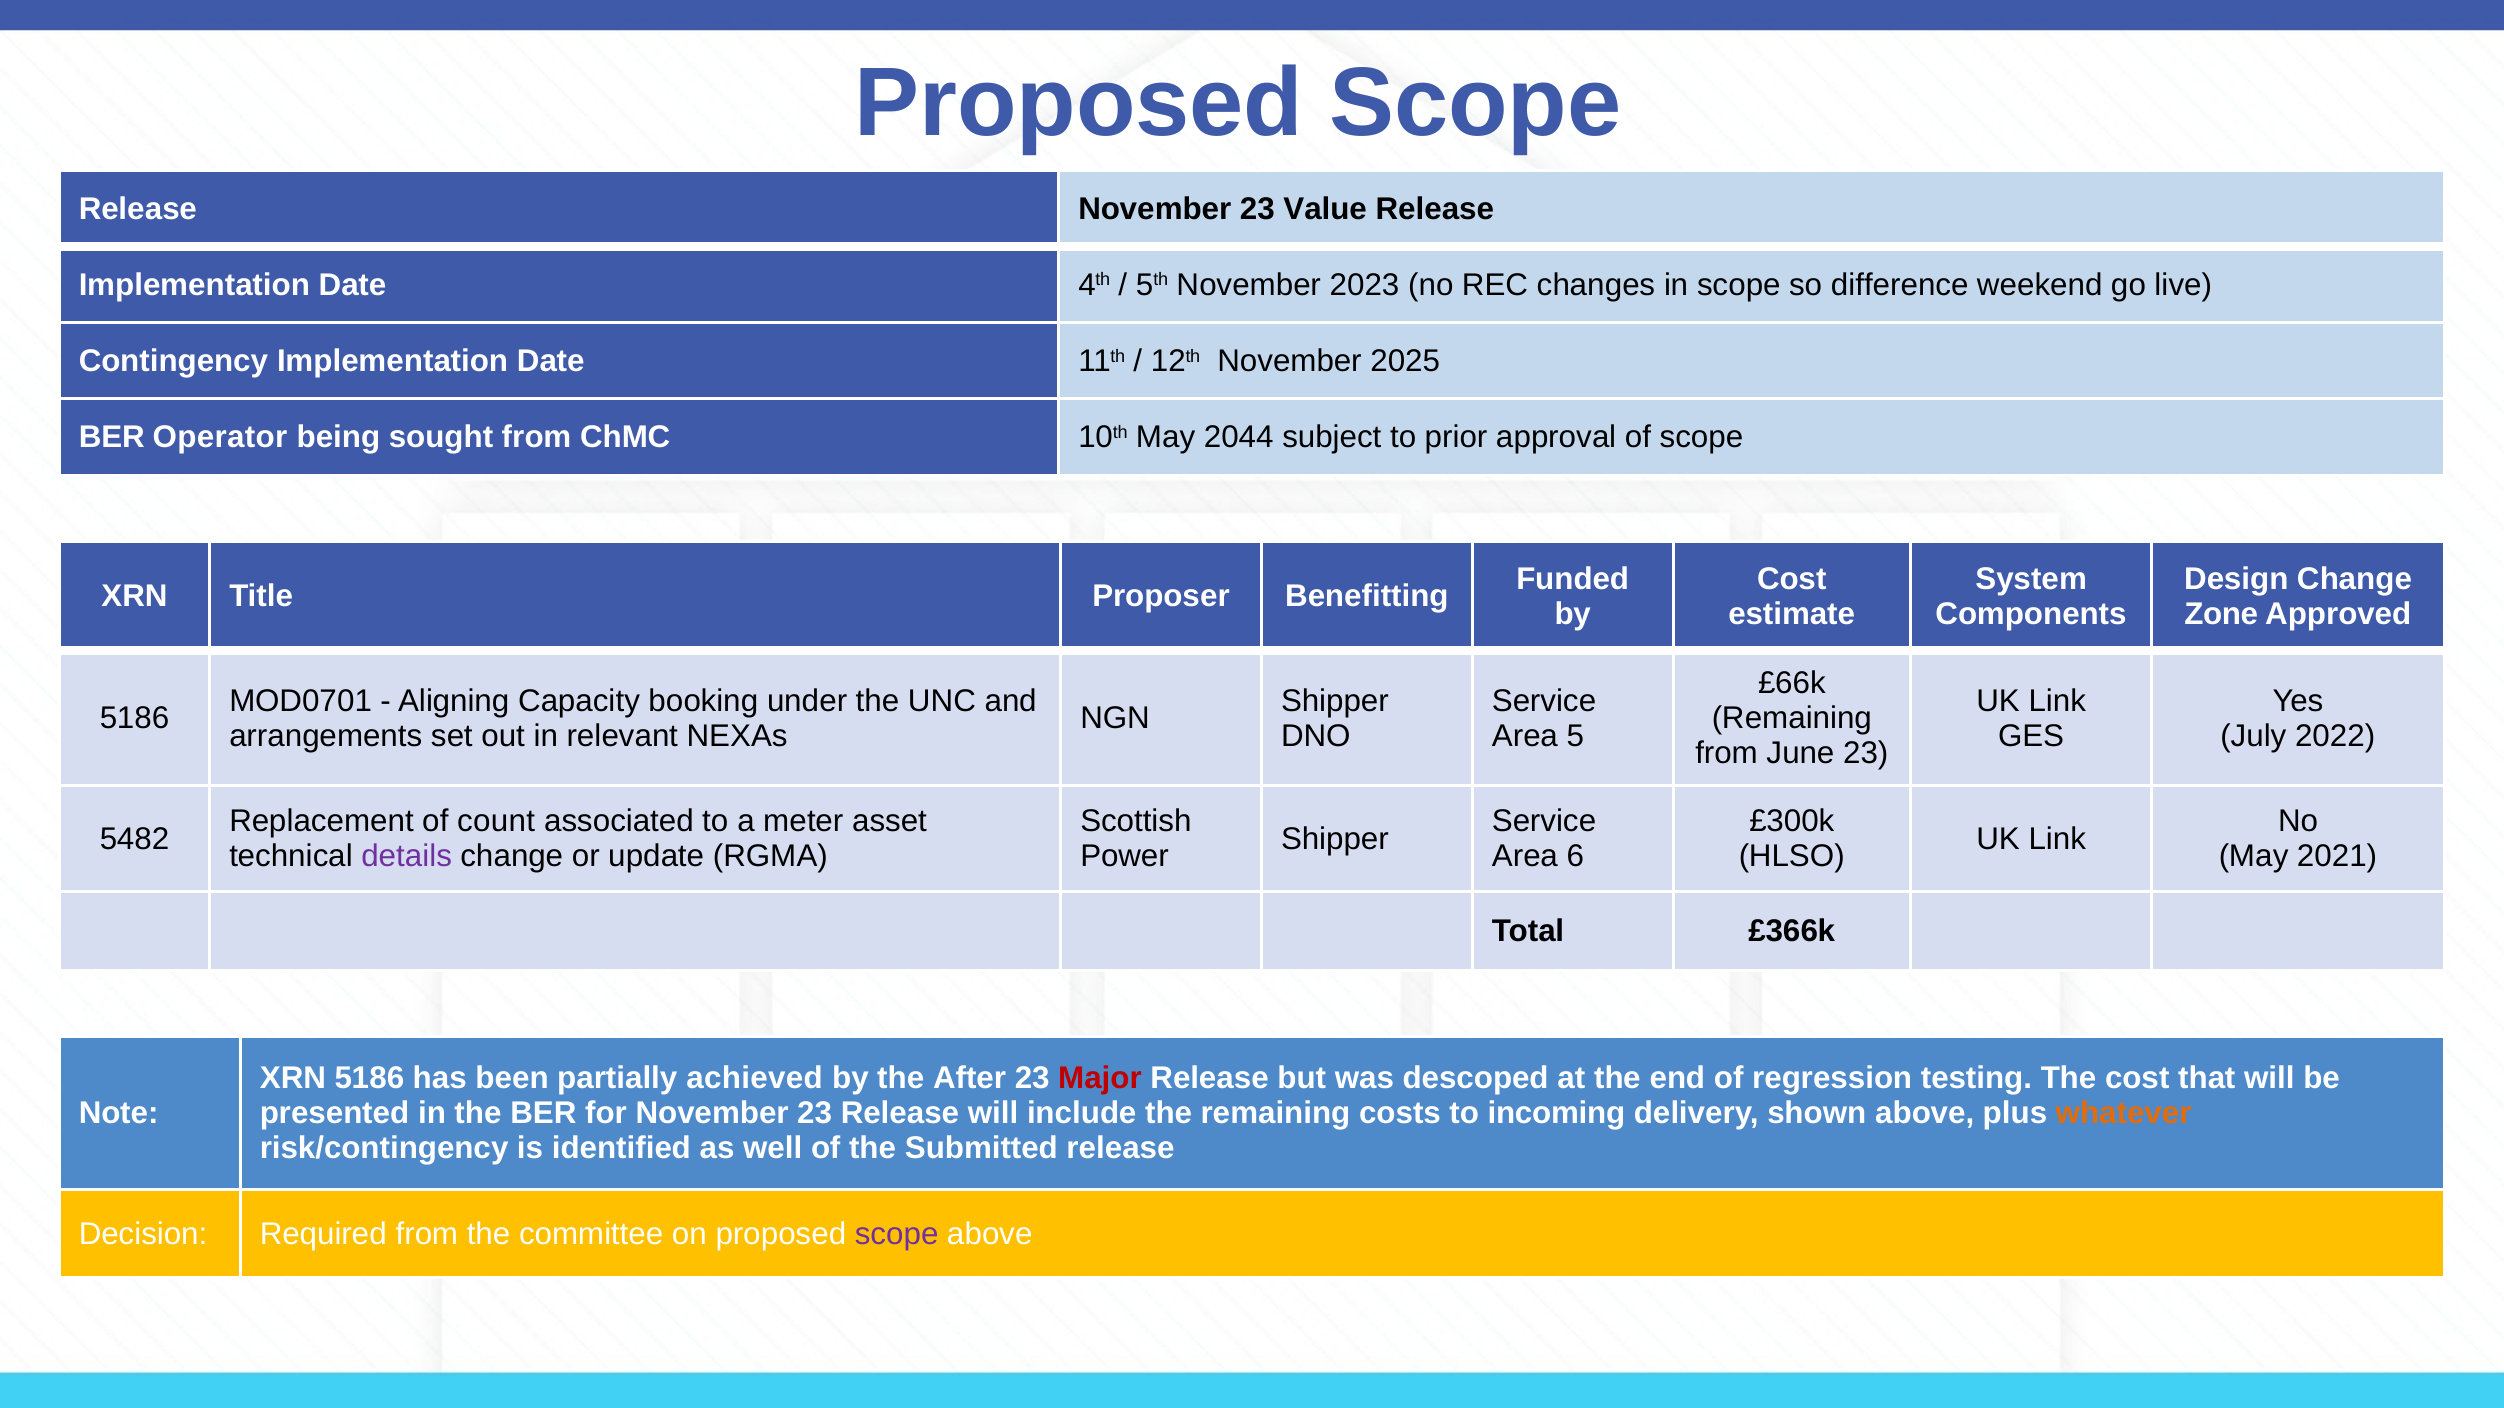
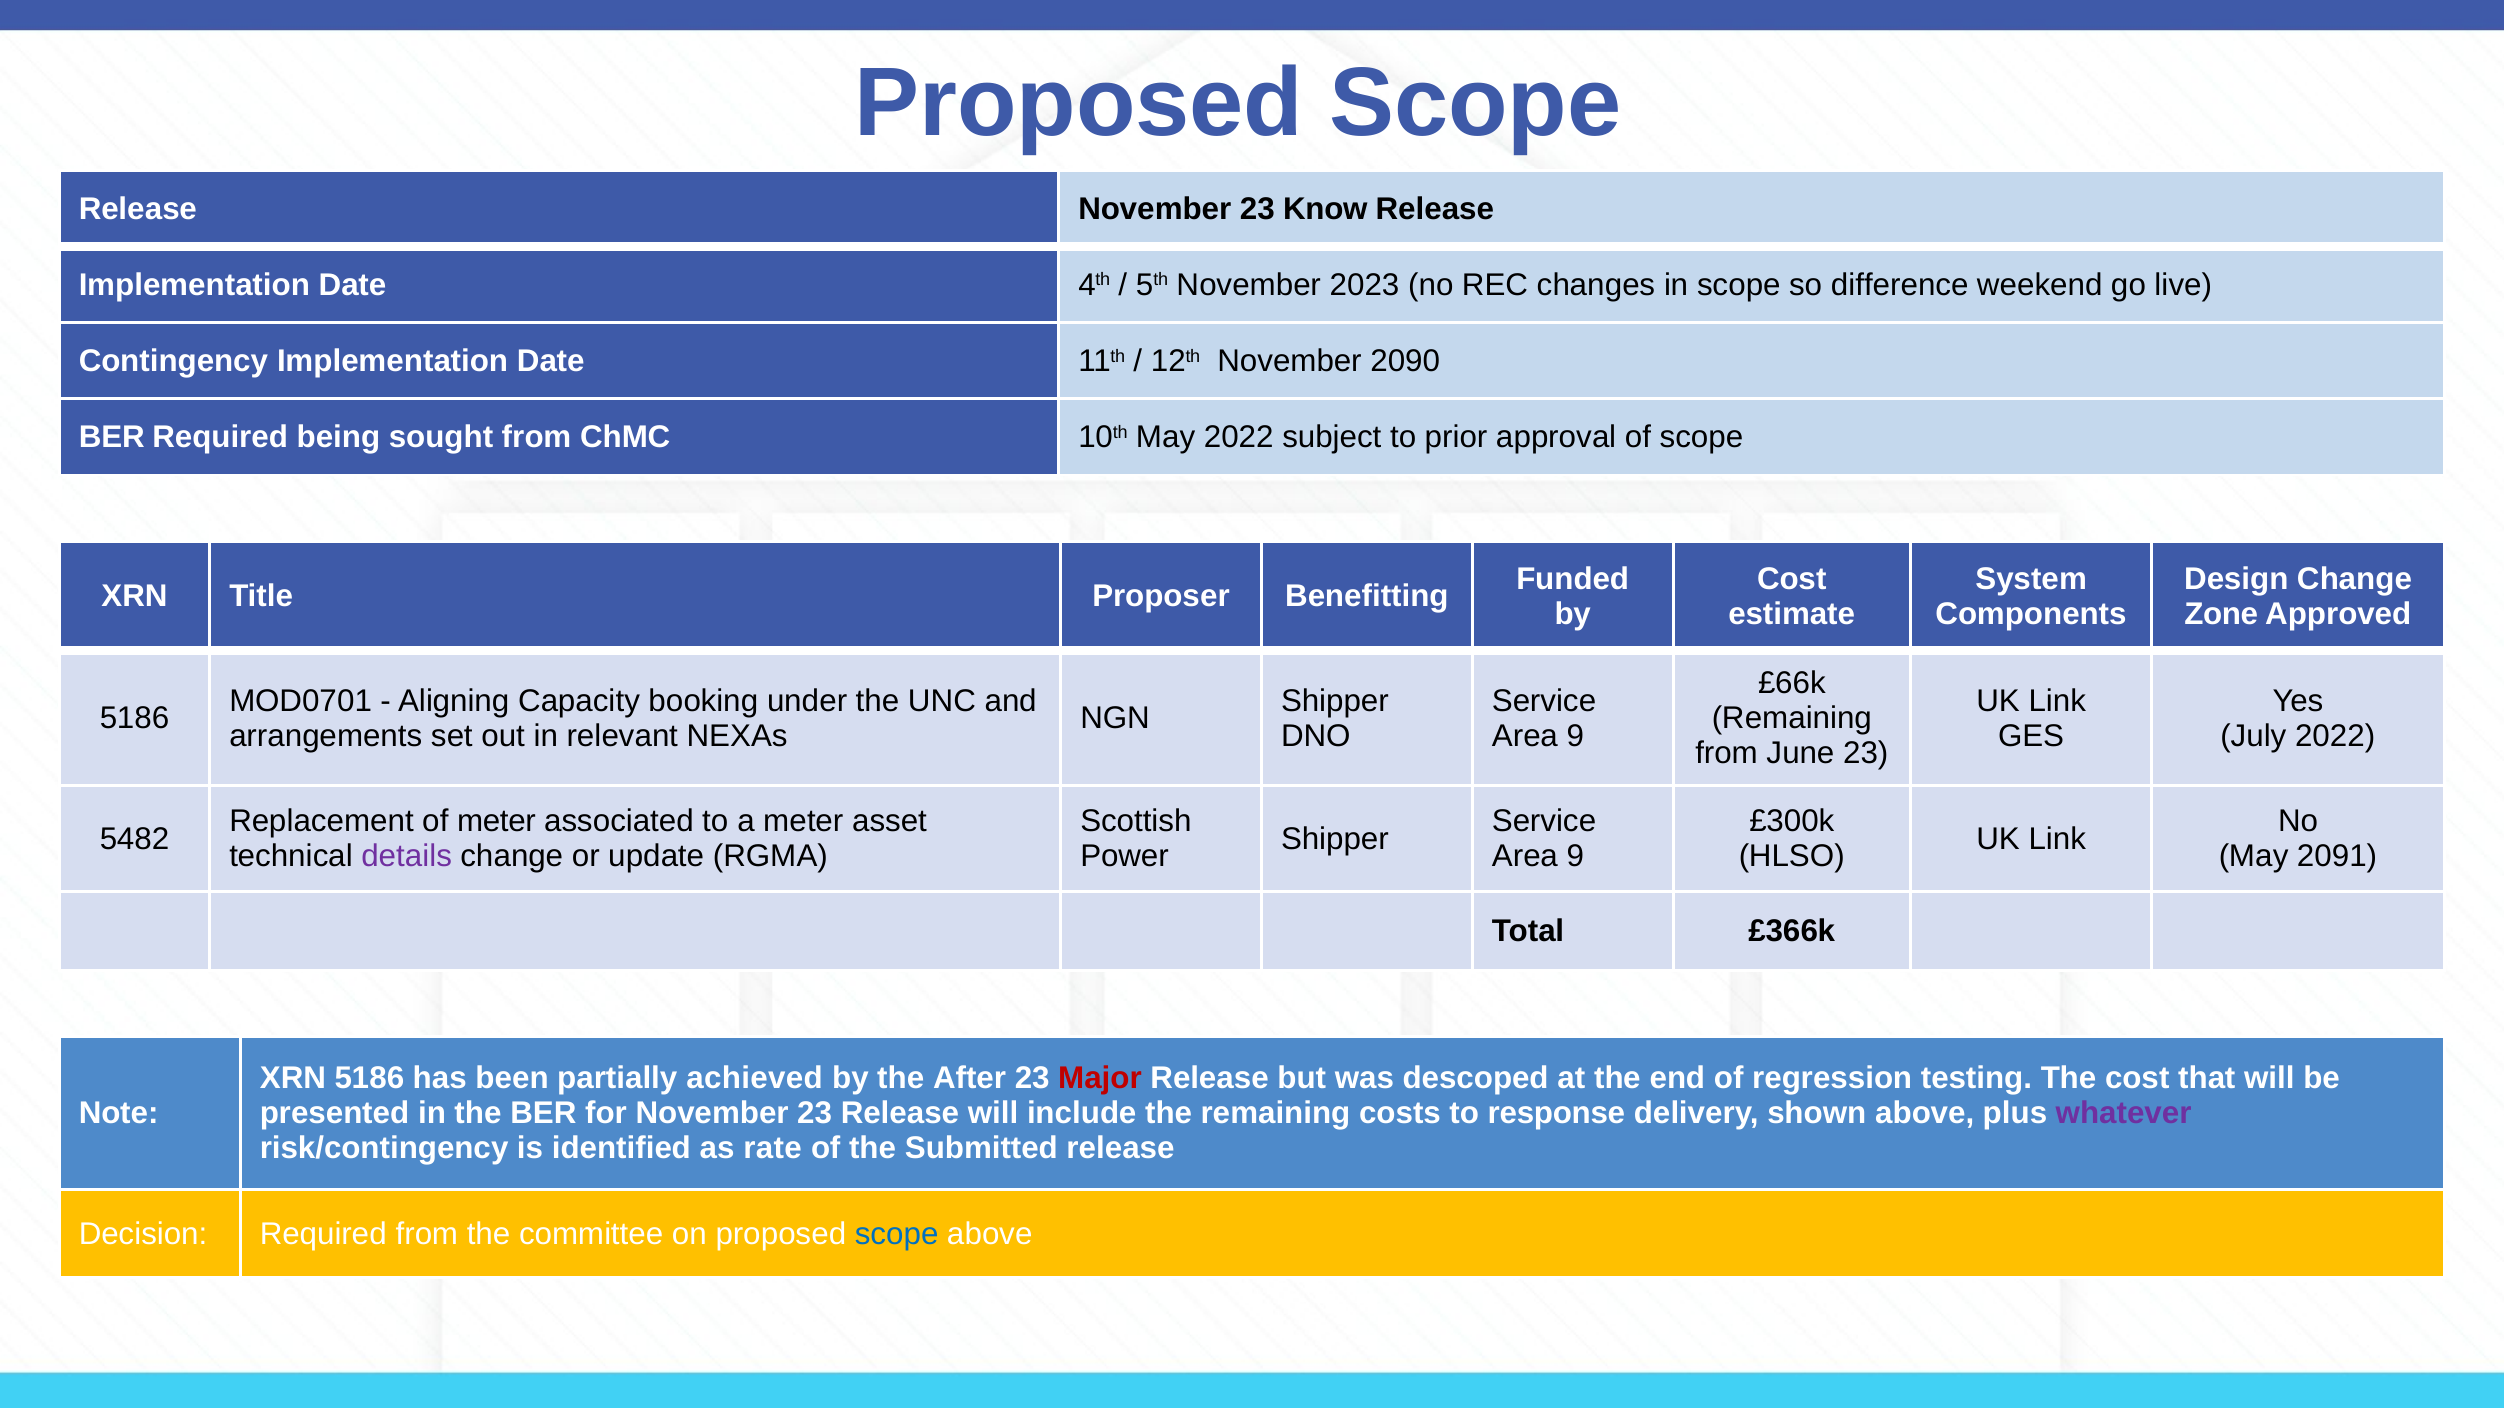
Value: Value -> Know (1325, 209)
2025: 2025 -> 2090 (1405, 361)
BER Operator: Operator -> Required (220, 438)
May 2044: 2044 -> 2022 (1239, 438)
5: 5 -> 9 (1575, 736)
of count: count -> meter (497, 821)
6: 6 -> 9 (1575, 857)
2021: 2021 -> 2091 (2337, 857)
incoming: incoming -> response (1556, 1114)
whatever colour: orange -> purple (2124, 1114)
well: well -> rate (773, 1149)
scope colour: purple -> blue (897, 1234)
